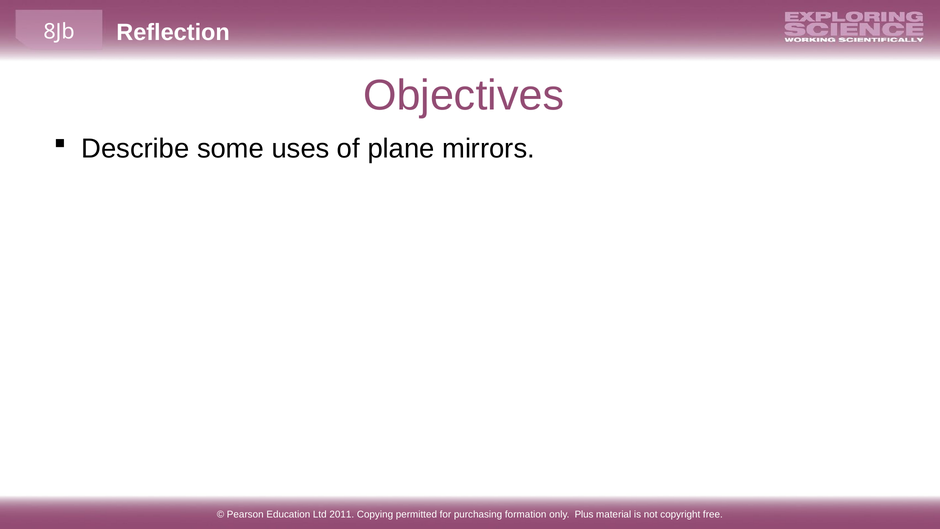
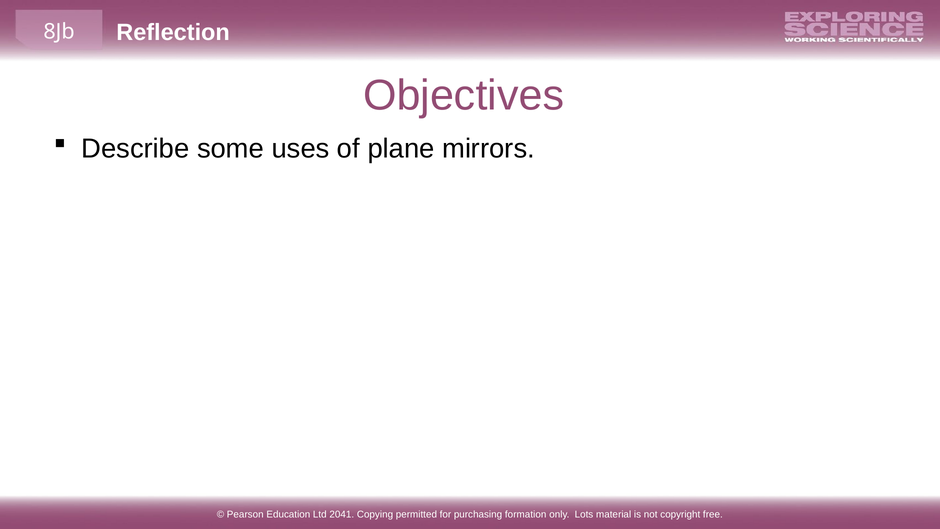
2011: 2011 -> 2041 (342, 514)
Plus: Plus -> Lots (584, 514)
